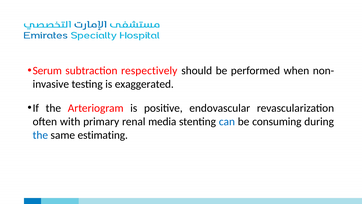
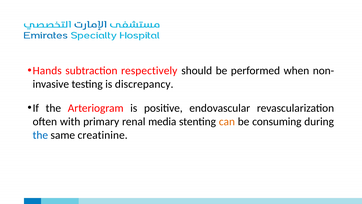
Serum: Serum -> Hands (47, 71)
exaggerated: exaggerated -> discrepancy (144, 84)
can colour: blue -> orange (227, 121)
estimating: estimating -> creatinine (103, 135)
